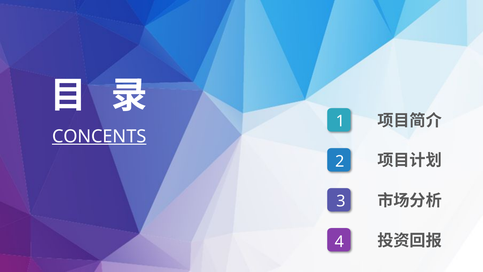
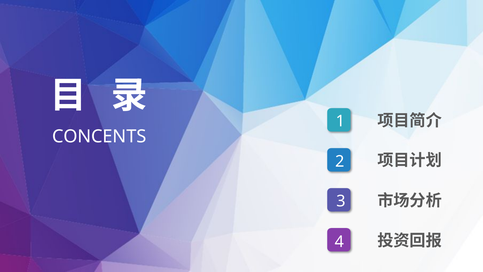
CONCENTS underline: present -> none (99, 136)
